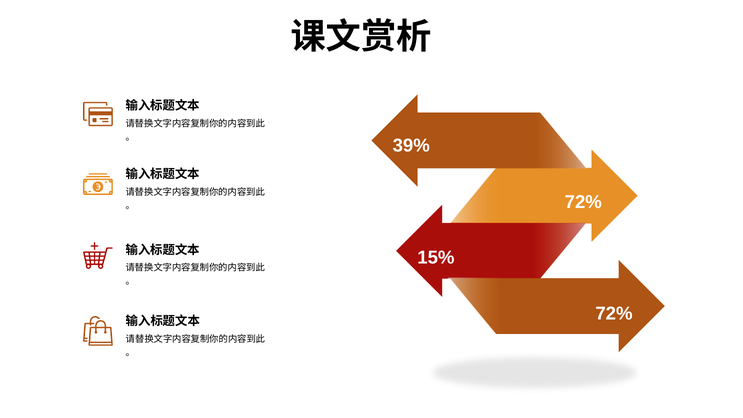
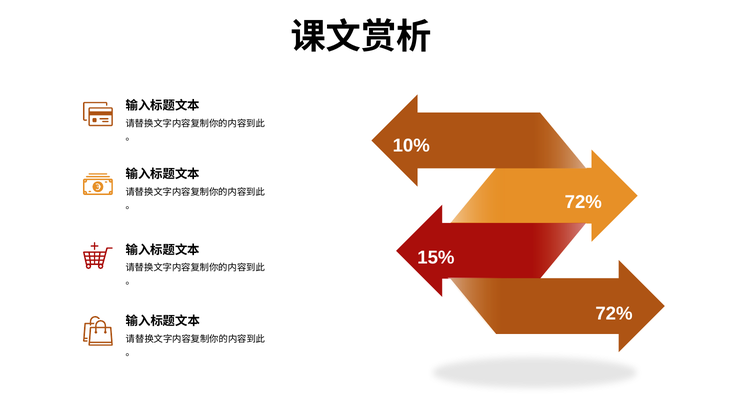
39%: 39% -> 10% (411, 146)
